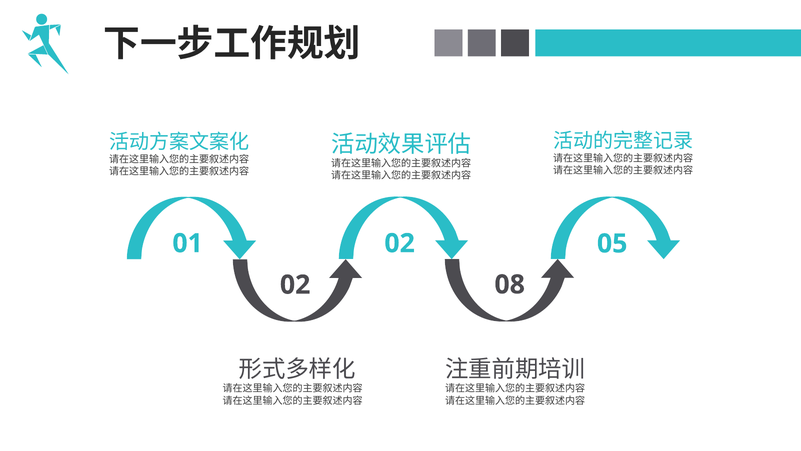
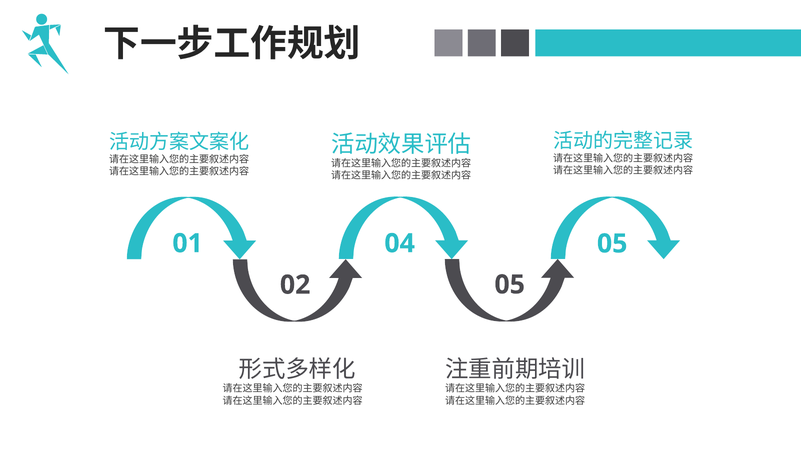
01 02: 02 -> 04 (400, 243)
02 08: 08 -> 05 (510, 284)
